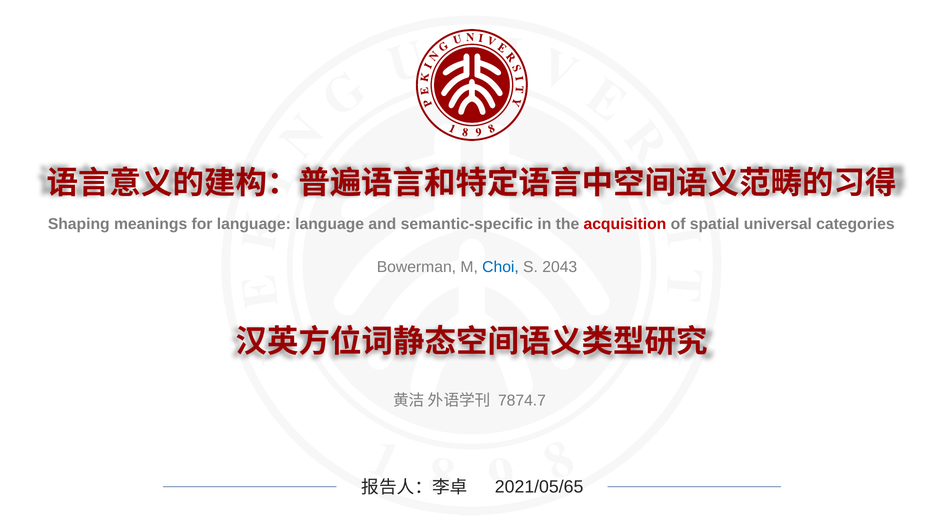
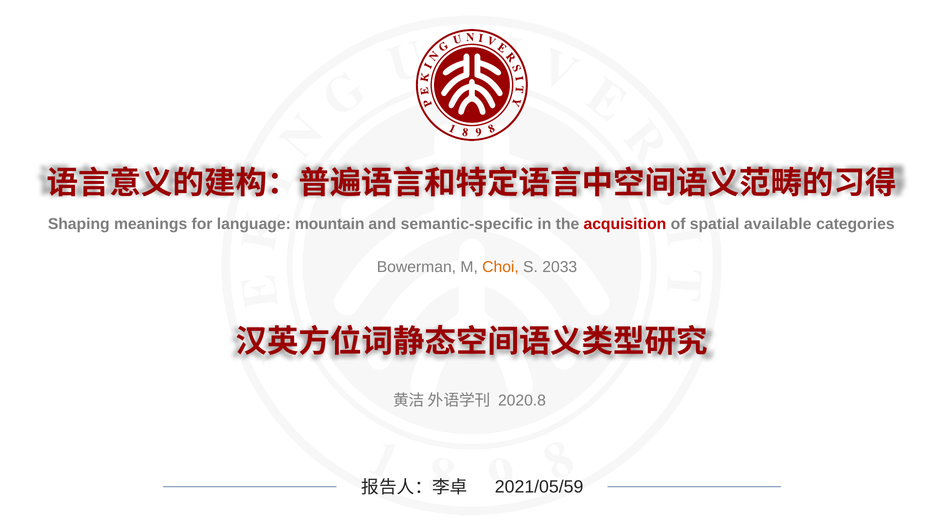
language language: language -> mountain (330, 224)
universal: universal -> available (778, 224)
Choi colour: blue -> orange (501, 267)
2043: 2043 -> 2033 (560, 267)
7874.7: 7874.7 -> 2020.8 (522, 401)
2021/05/65: 2021/05/65 -> 2021/05/59 (539, 487)
